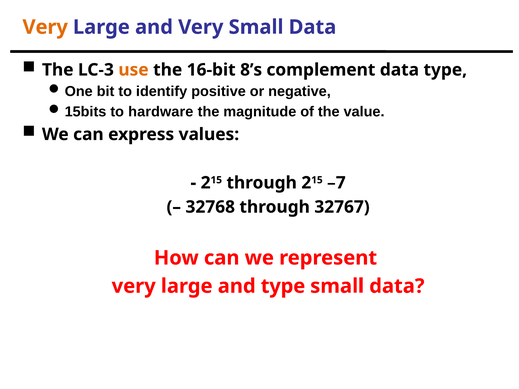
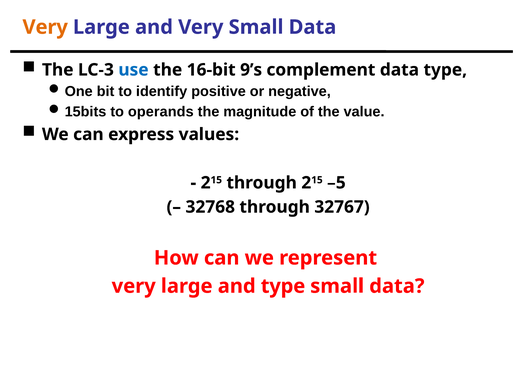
use colour: orange -> blue (133, 70)
8’s: 8’s -> 9’s (251, 70)
hardware: hardware -> operands (161, 112)
–7: –7 -> –5 (336, 183)
